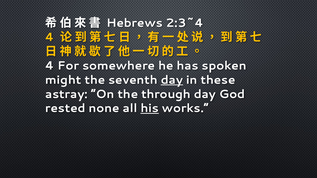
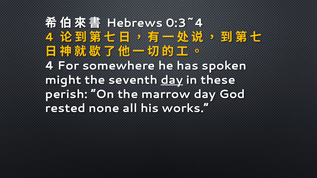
2:3~4: 2:3~4 -> 0:3~4 (185, 23)
astray: astray -> perish (66, 94)
through: through -> marrow (166, 94)
his underline: present -> none (150, 109)
